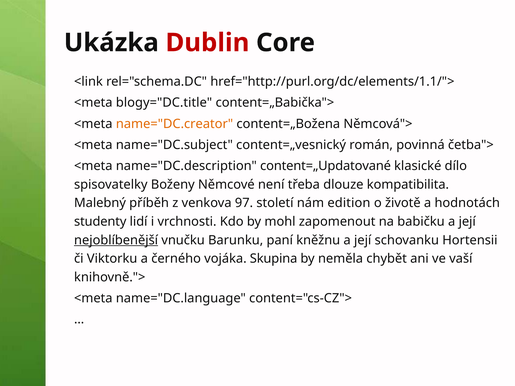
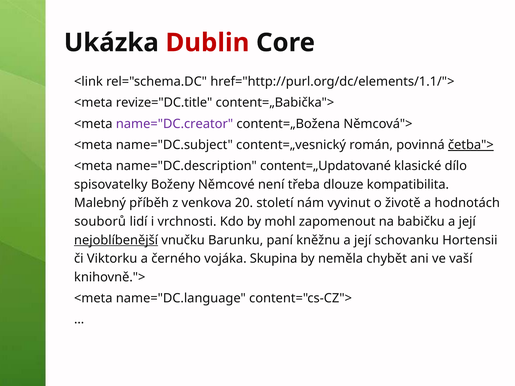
blogy="DC.title: blogy="DC.title -> revize="DC.title (164, 103)
name="DC.creator colour: orange -> purple (174, 124)
četba"> underline: none -> present (471, 145)
97: 97 -> 20 (244, 203)
edition: edition -> vyvinut (349, 203)
studenty: studenty -> souborů (100, 222)
